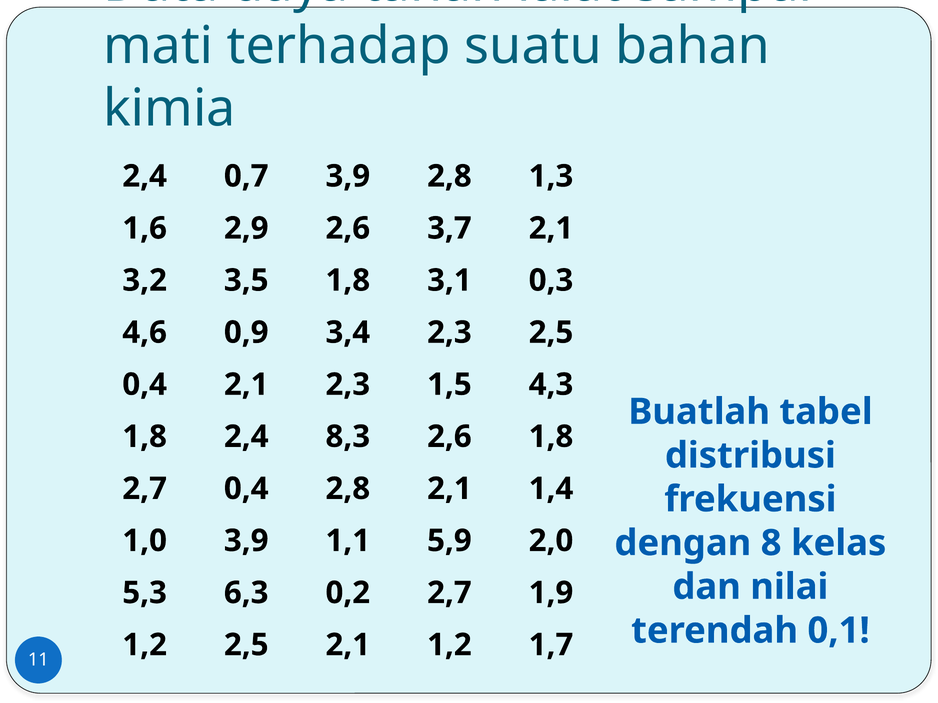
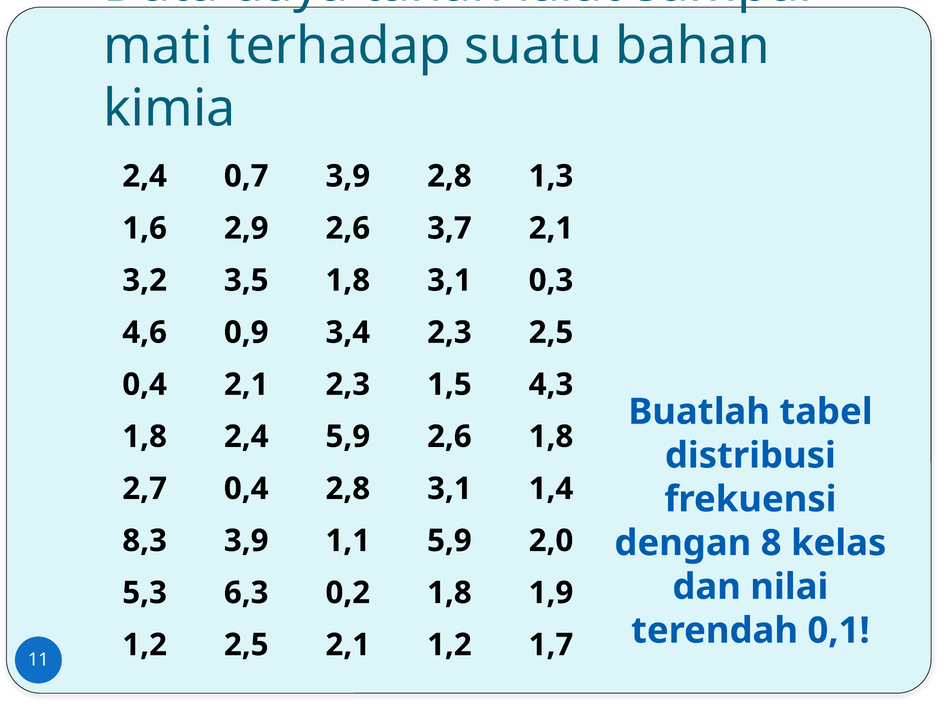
2,4 8,3: 8,3 -> 5,9 (348, 437)
2,8 2,1: 2,1 -> 3,1 (449, 489)
1,0: 1,0 -> 8,3 (145, 541)
0,2 2,7: 2,7 -> 1,8 (449, 593)
